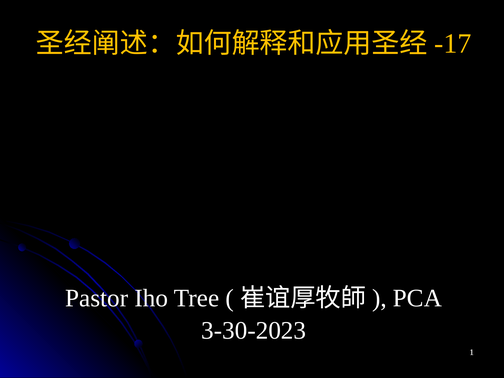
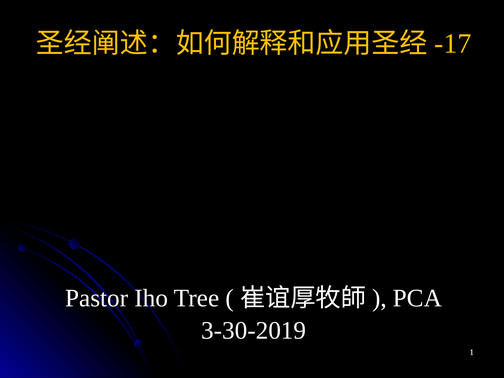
3-30-2023: 3-30-2023 -> 3-30-2019 (254, 330)
